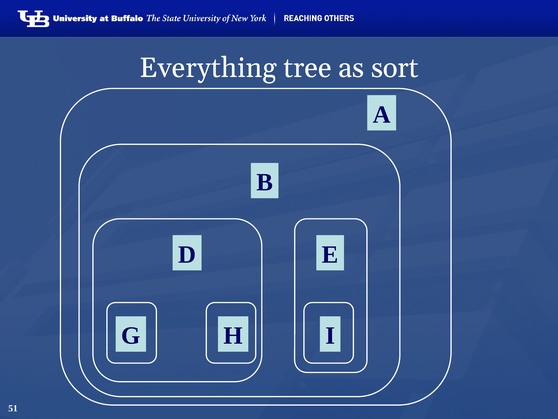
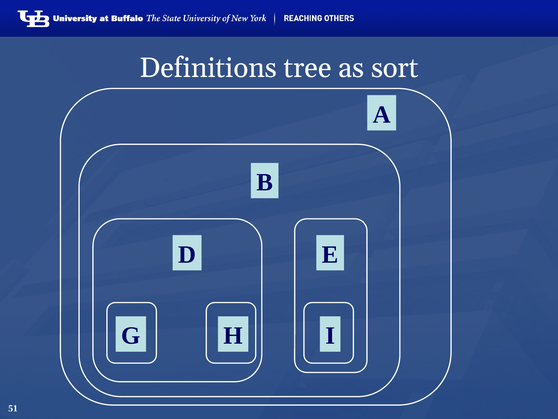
Everything: Everything -> Definitions (208, 68)
